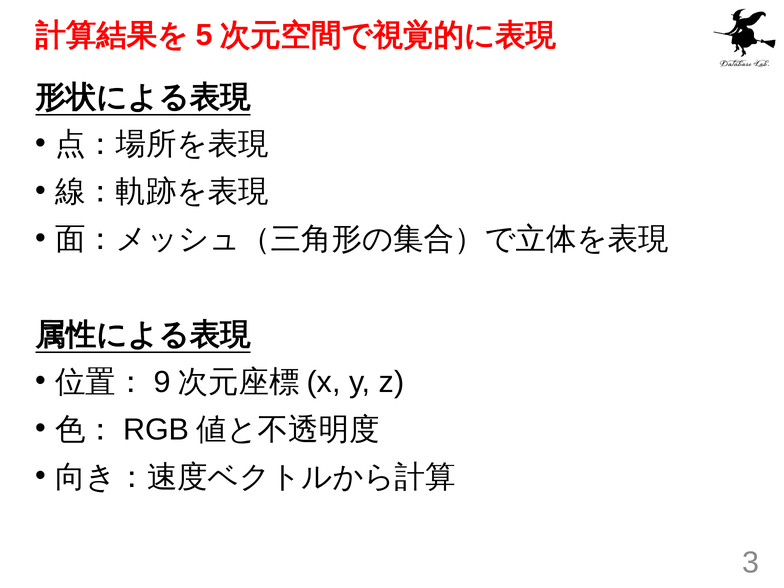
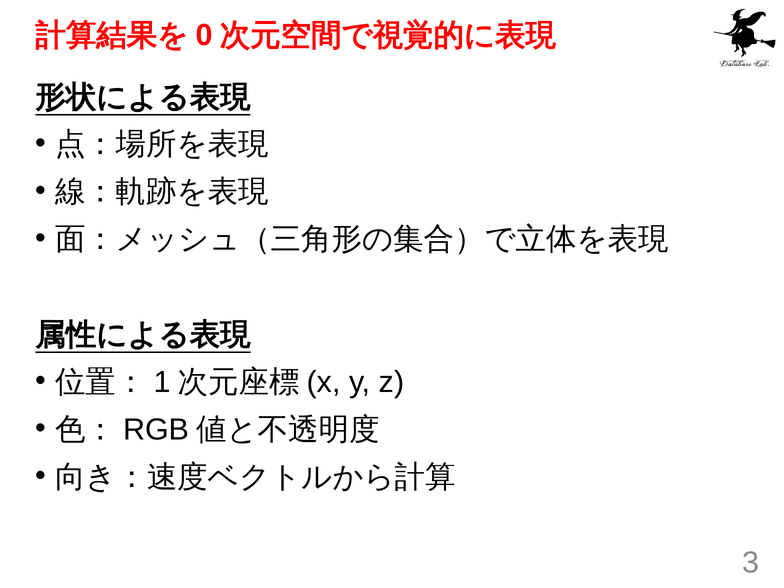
5: 5 -> 0 (204, 35)
9: 9 -> 1 (162, 382)
